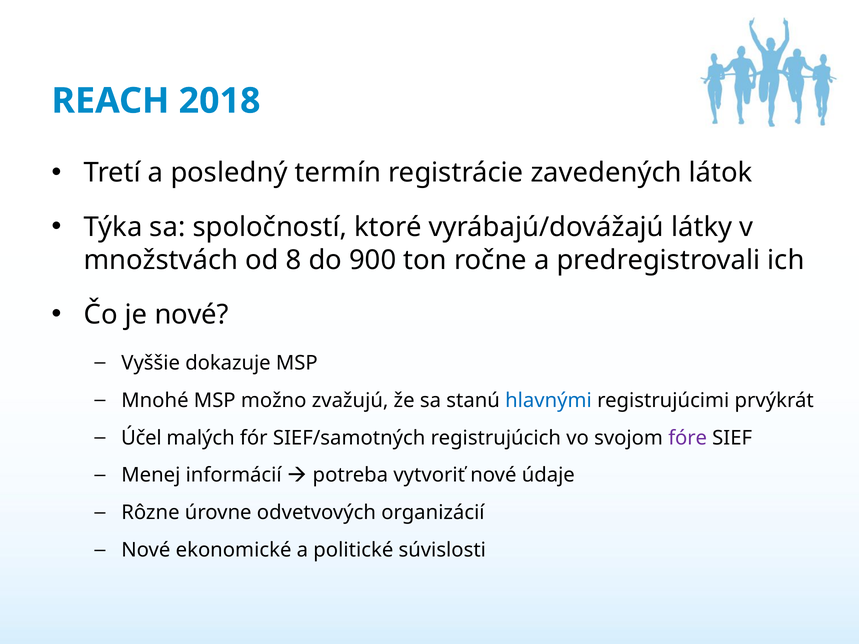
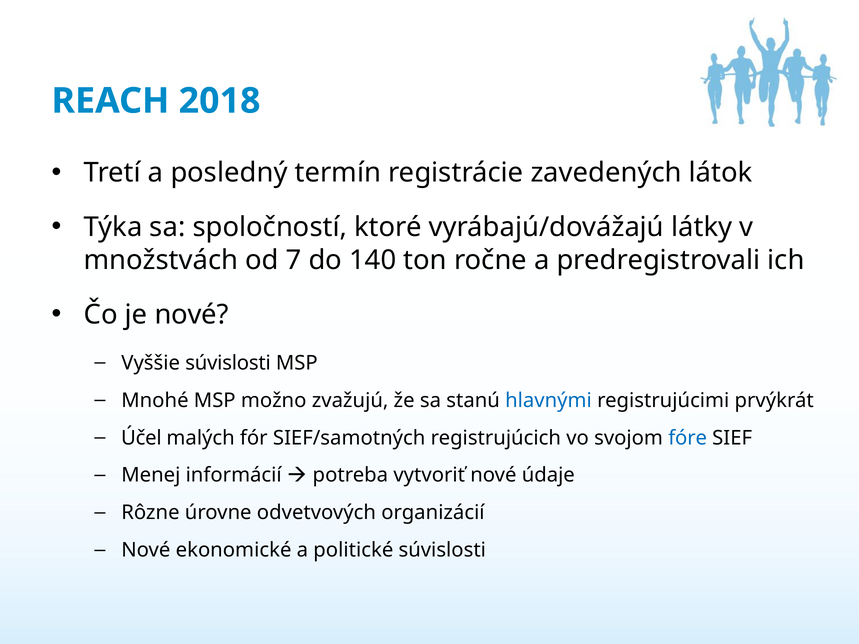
8: 8 -> 7 (294, 260)
900: 900 -> 140 (373, 260)
Vyššie dokazuje: dokazuje -> súvislosti (228, 363)
fóre colour: purple -> blue (688, 438)
